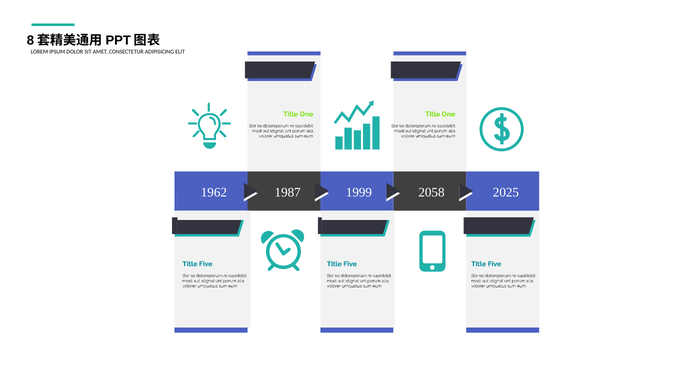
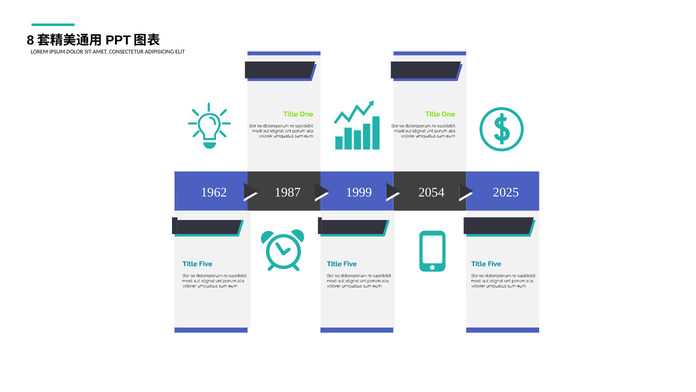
2058: 2058 -> 2054 (431, 192)
